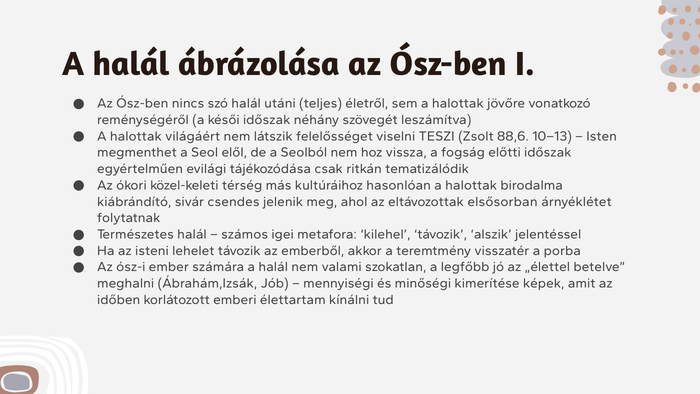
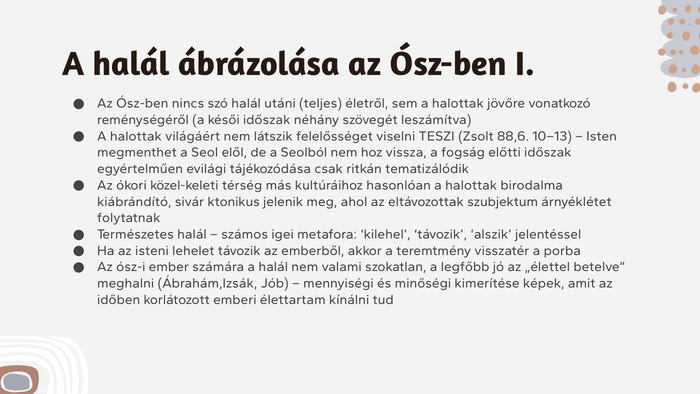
csendes: csendes -> ktonikus (234, 201)
elsősorban: elsősorban -> szubjektum (503, 201)
